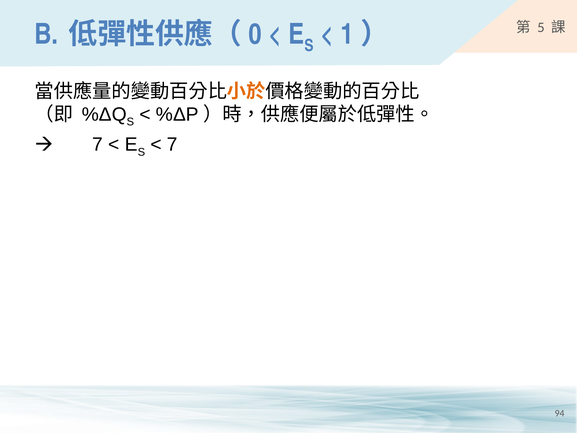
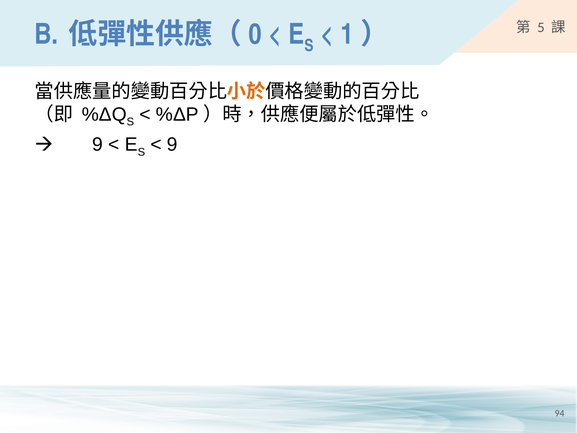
7: 7 -> 9 (98, 144)
7: 7 -> 9 (172, 144)
